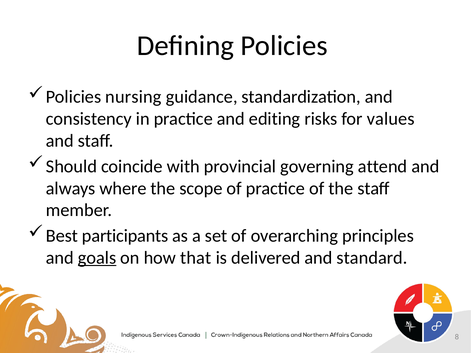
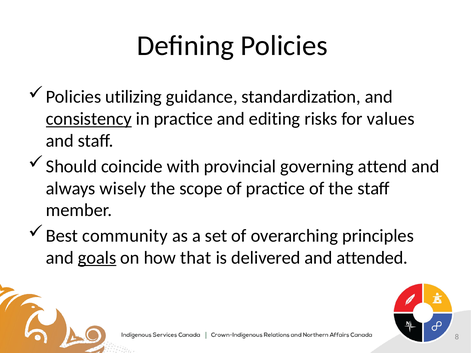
nursing: nursing -> utilizing (134, 97)
consistency underline: none -> present (89, 119)
where: where -> wisely (123, 188)
participants: participants -> community (125, 236)
standard: standard -> attended (372, 258)
